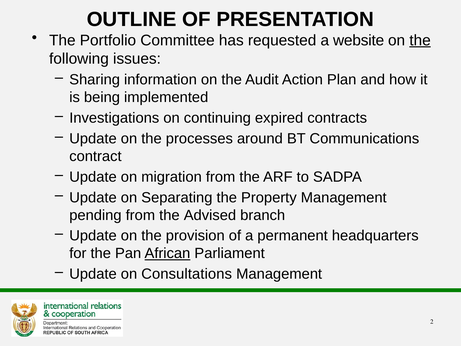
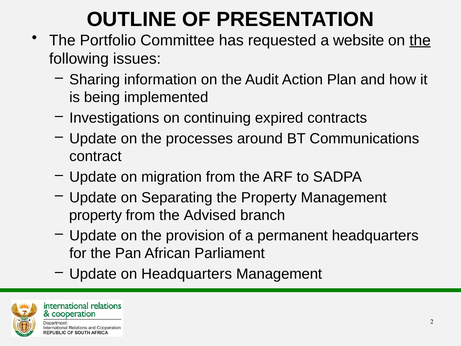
pending: pending -> property (96, 215)
African underline: present -> none (167, 253)
on Consultations: Consultations -> Headquarters (187, 274)
